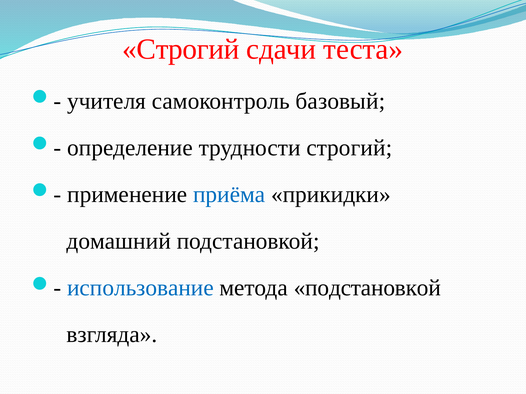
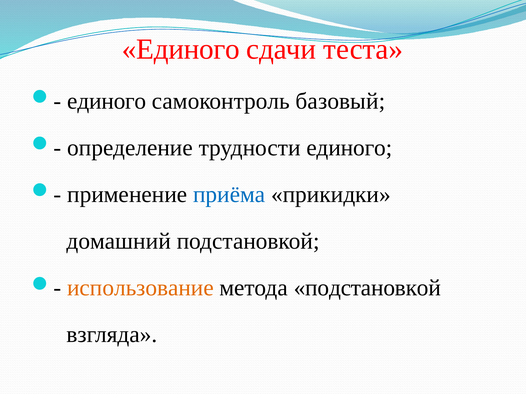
Строгий: Строгий -> Единого (181, 49)
учителя: учителя -> единого (107, 101)
трудности строгий: строгий -> единого (349, 148)
использование colour: blue -> orange (140, 288)
